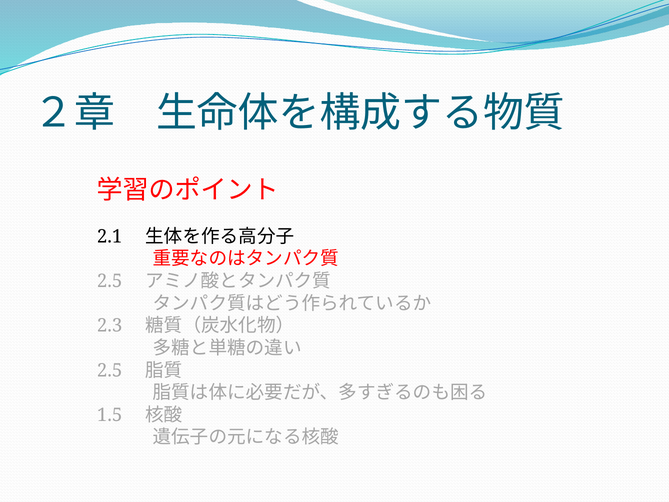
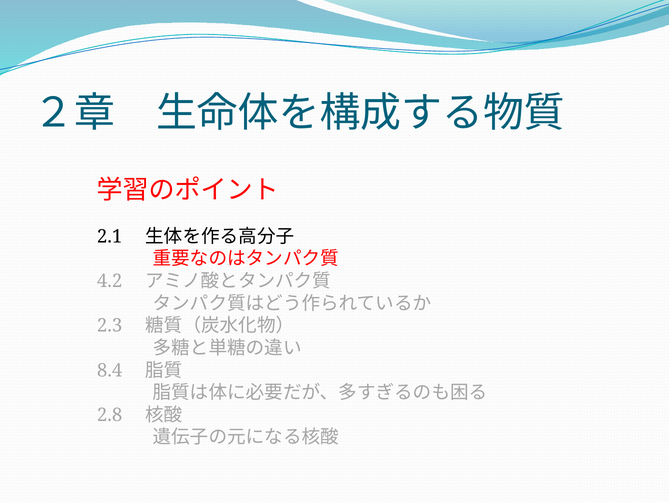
2.5: 2.5 -> 4.2 (110, 281)
2.5: 2.5 -> 8.4 (110, 370)
1.5: 1.5 -> 2.8 (110, 415)
